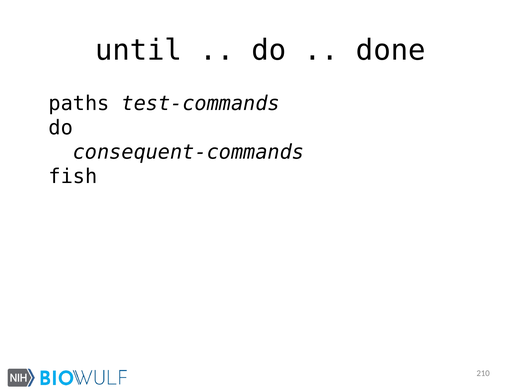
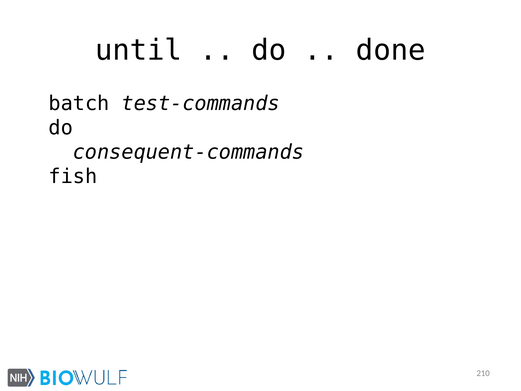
paths: paths -> batch (79, 103)
